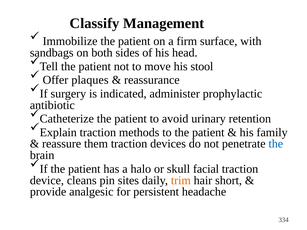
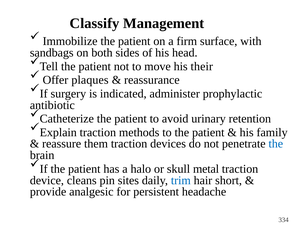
stool: stool -> their (202, 66)
facial: facial -> metal (206, 169)
trim colour: orange -> blue (181, 181)
